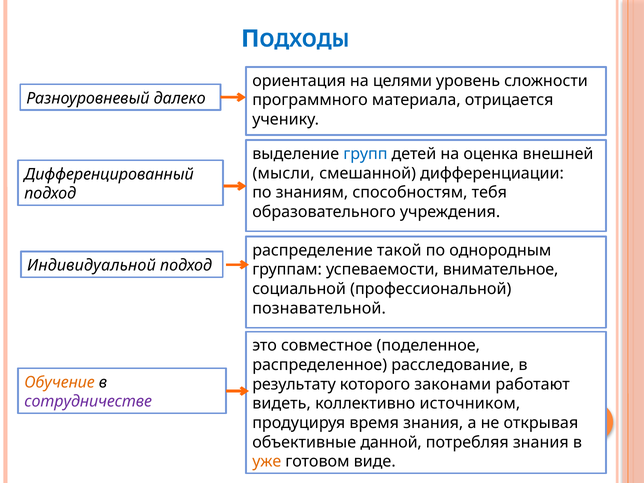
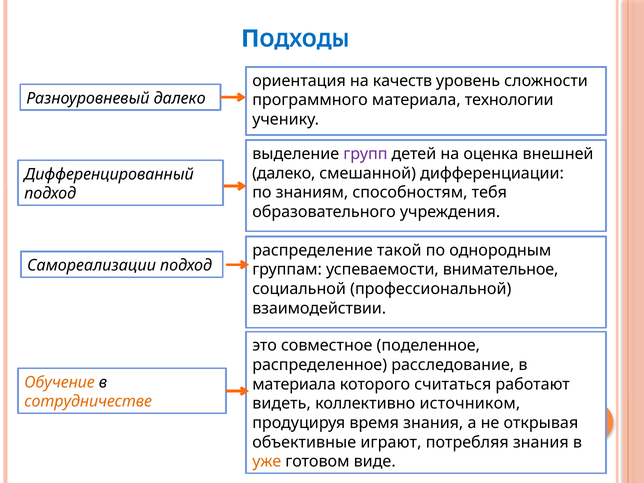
целями: целями -> качеств (402, 81)
отрицается: отрицается -> технологии (509, 100)
групп colour: blue -> purple (365, 154)
мысли: мысли -> далеко (284, 173)
Индивидуальной: Индивидуальной -> Самореализации (92, 266)
познавательной: познавательной -> взаимодействии (319, 308)
результату: результату -> материала (294, 384)
законами: законами -> считаться (453, 384)
сотрудничестве colour: purple -> orange (88, 402)
данной: данной -> играют (391, 442)
